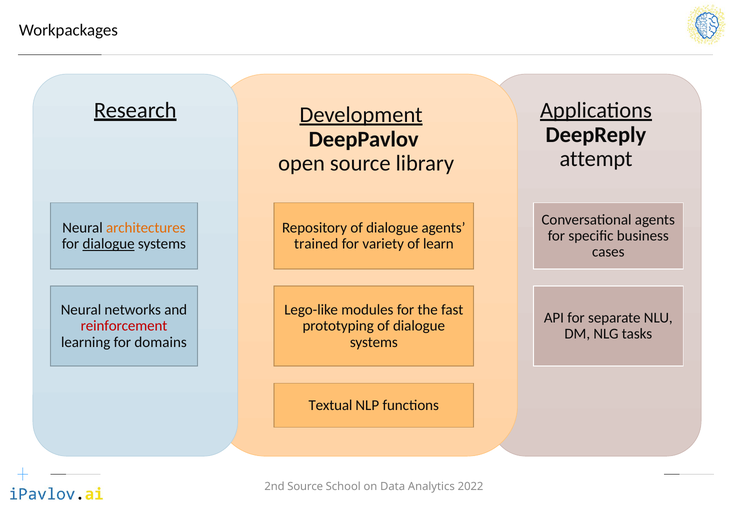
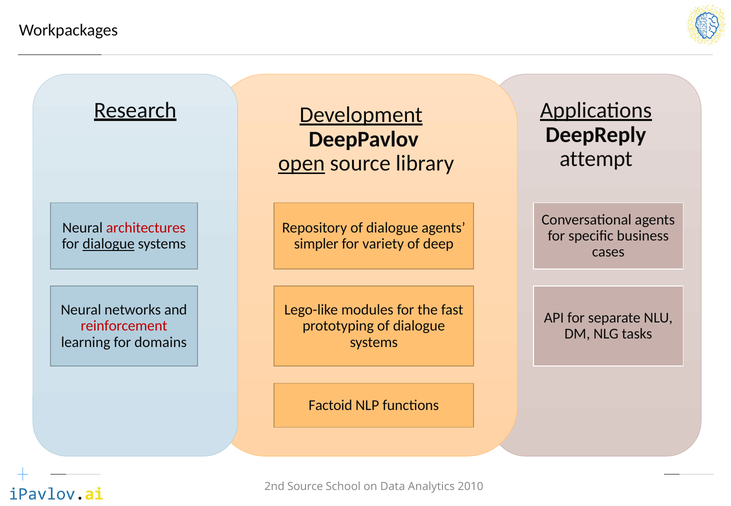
open underline: none -> present (302, 163)
architectures colour: orange -> red (146, 228)
trained: trained -> simpler (316, 244)
learn: learn -> deep (438, 244)
Textual: Textual -> Factoid (330, 405)
2022: 2022 -> 2010 (471, 487)
